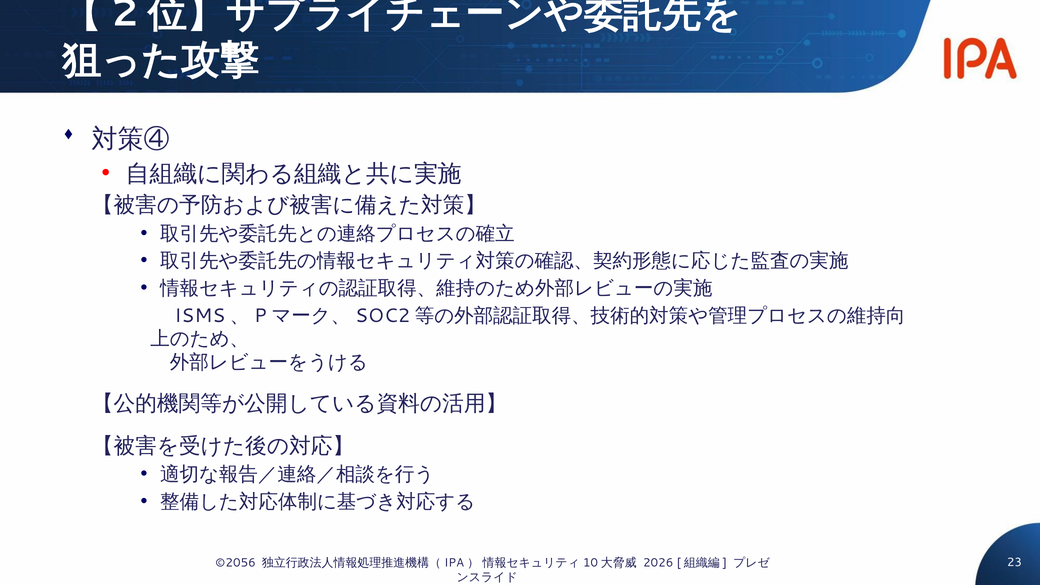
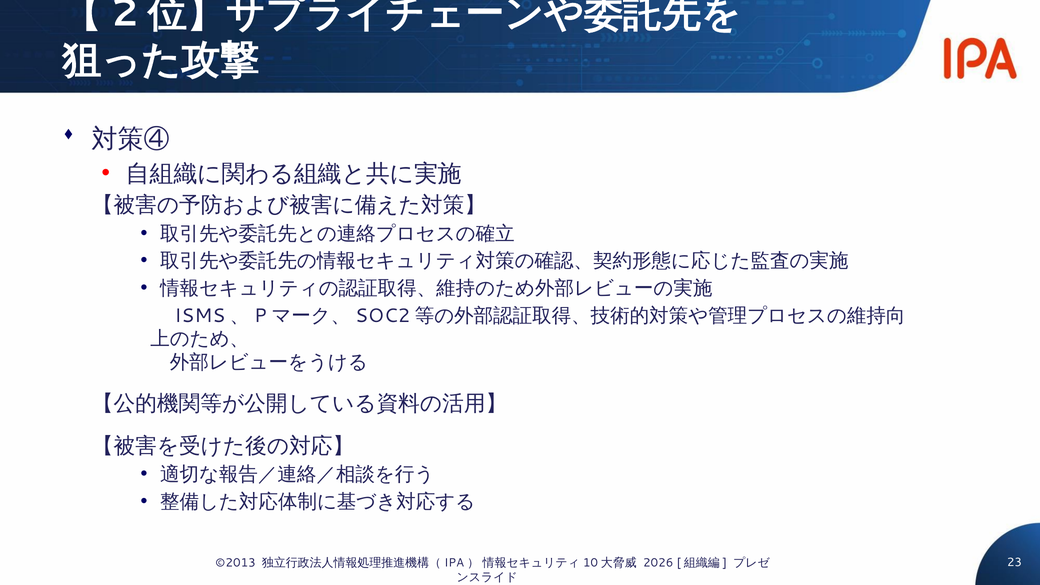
©2056: ©2056 -> ©2013 (235, 563)
